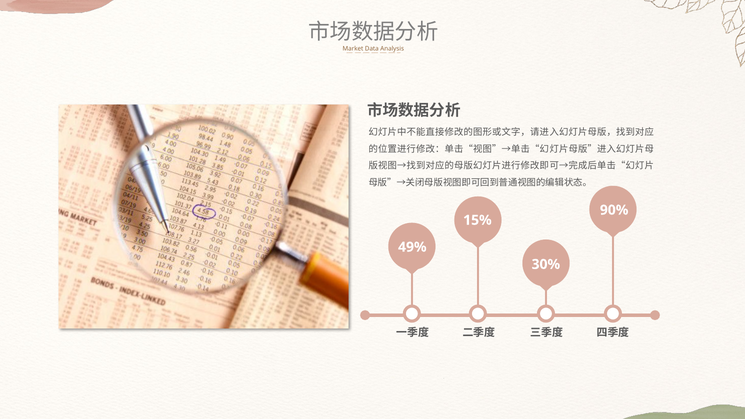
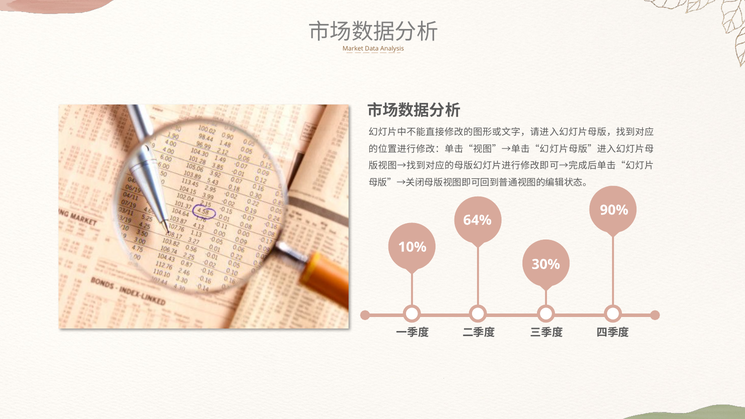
15%: 15% -> 64% (477, 220)
49%: 49% -> 10% (412, 247)
